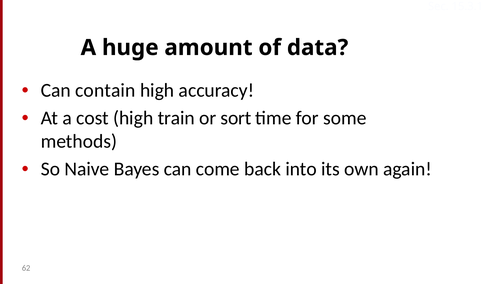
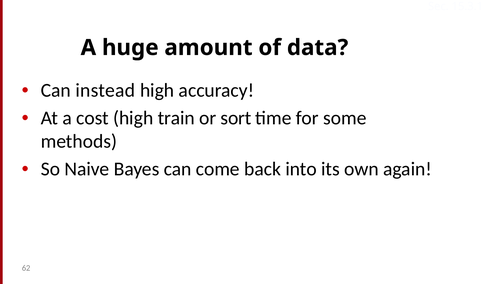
contain: contain -> instead (105, 90)
